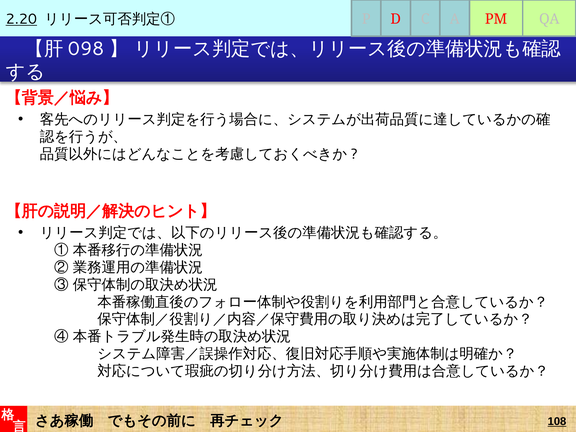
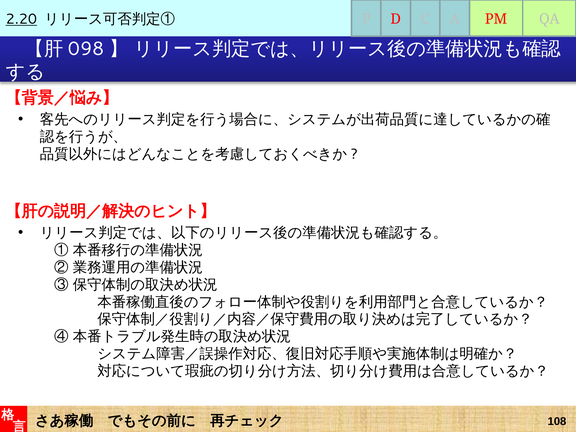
108 underline: present -> none (557, 421)
